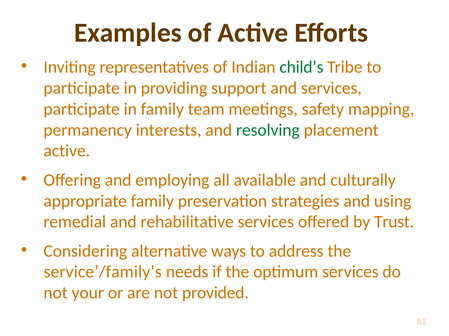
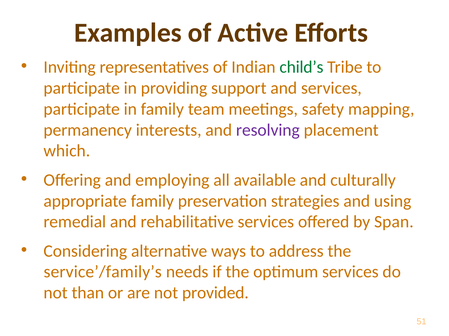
resolving colour: green -> purple (268, 130)
active: active -> which (67, 151)
Trust: Trust -> Span (394, 222)
your: your -> than (88, 293)
